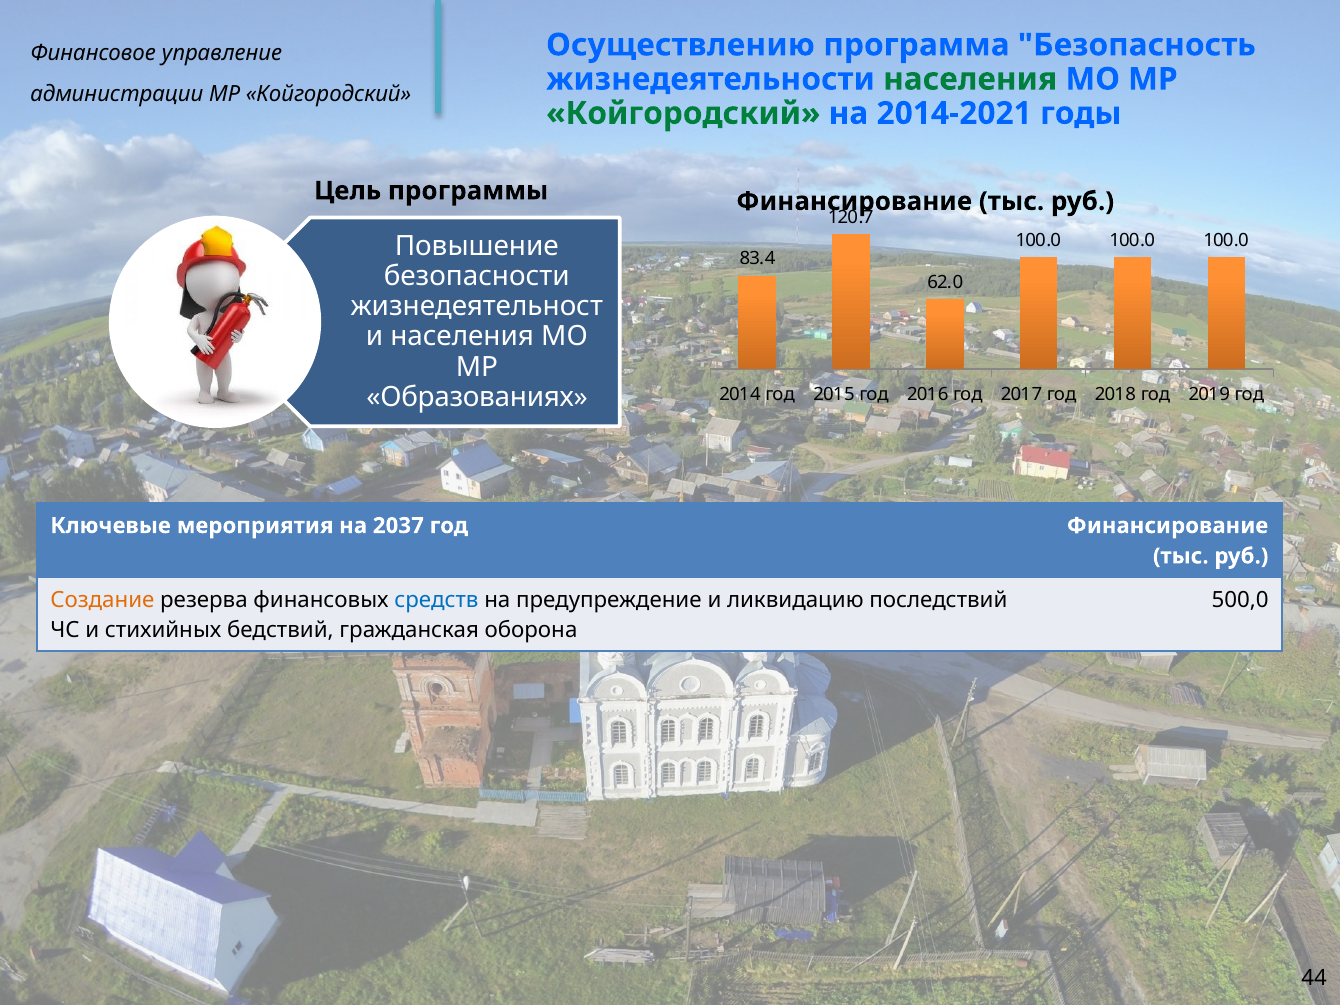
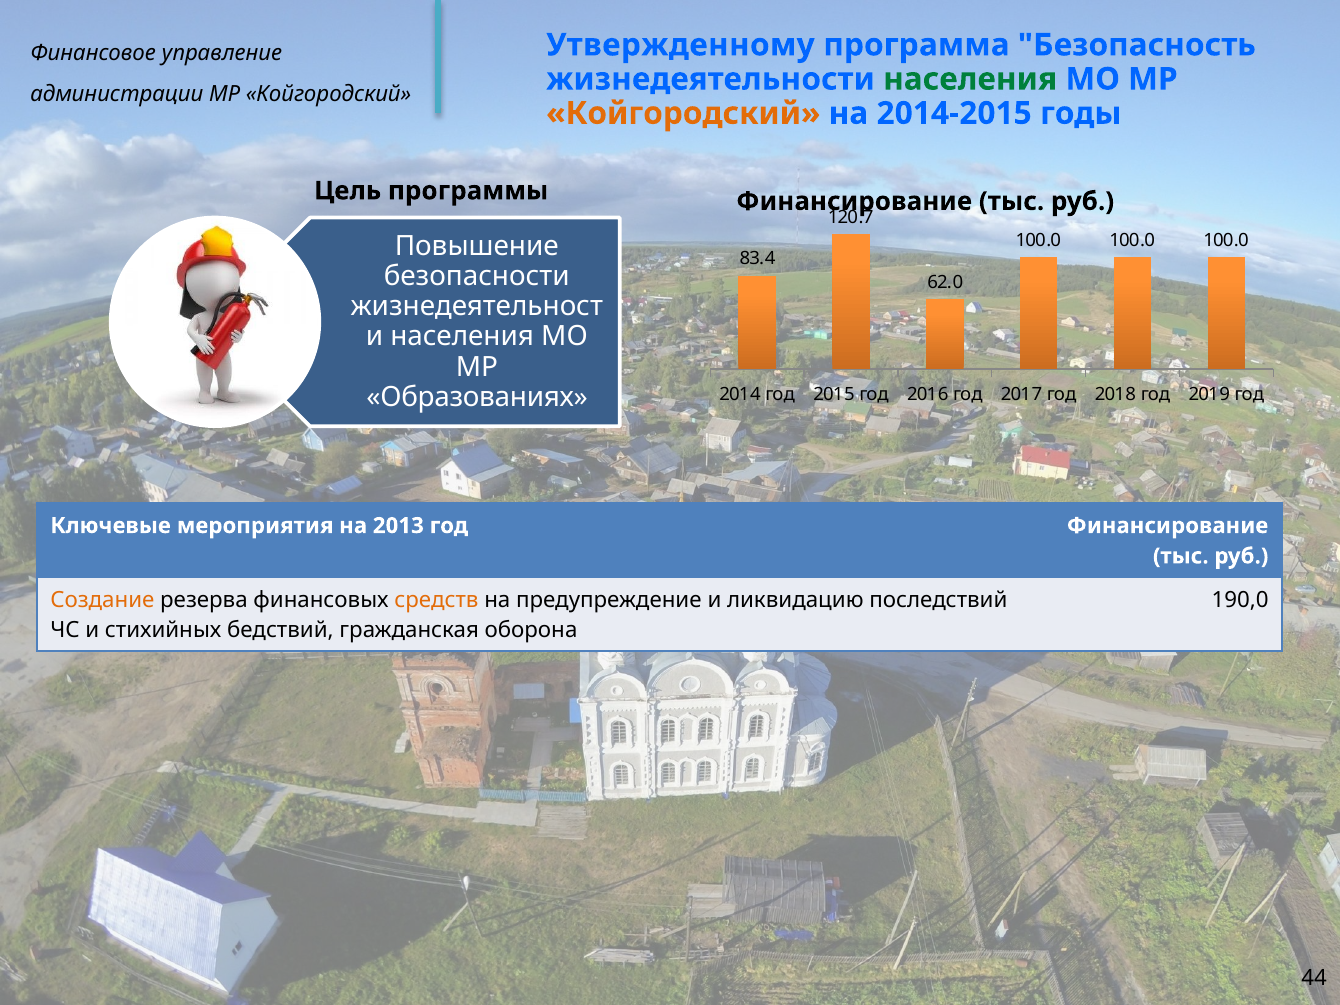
Осуществлению: Осуществлению -> Утвержденному (680, 45)
Койгородский colour: green -> orange (683, 113)
2014-2021: 2014-2021 -> 2014-2015 (954, 113)
2037: 2037 -> 2013 (398, 526)
средств colour: blue -> orange (436, 600)
500,0: 500,0 -> 190,0 (1240, 600)
